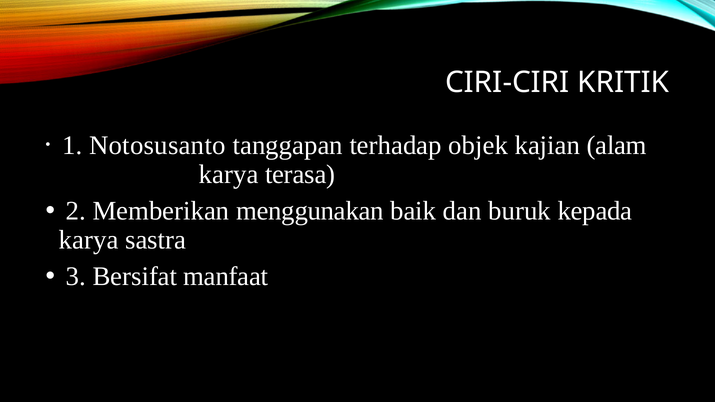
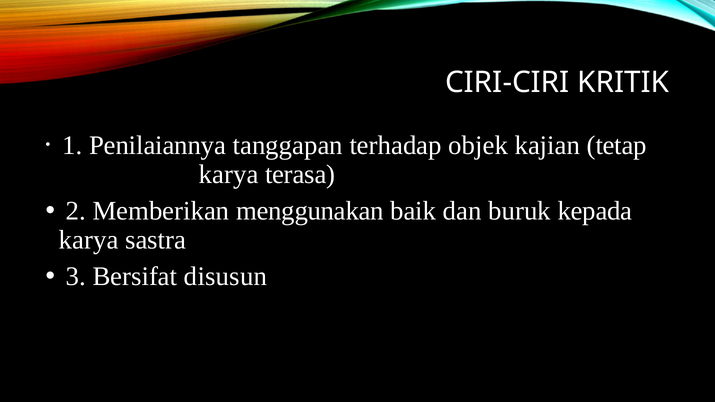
Notosusanto: Notosusanto -> Penilaiannya (158, 146)
alam: alam -> tetap (617, 146)
manfaat: manfaat -> disusun (225, 276)
